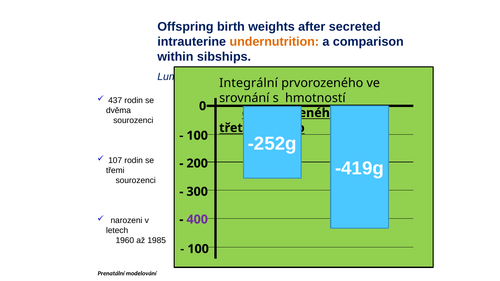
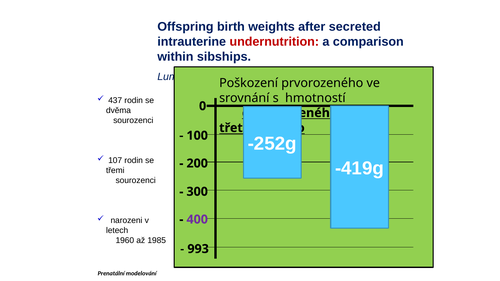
undernutrition colour: orange -> red (274, 42)
Integrální: Integrální -> Poškození (249, 83)
100: 100 -> 993 (198, 249)
